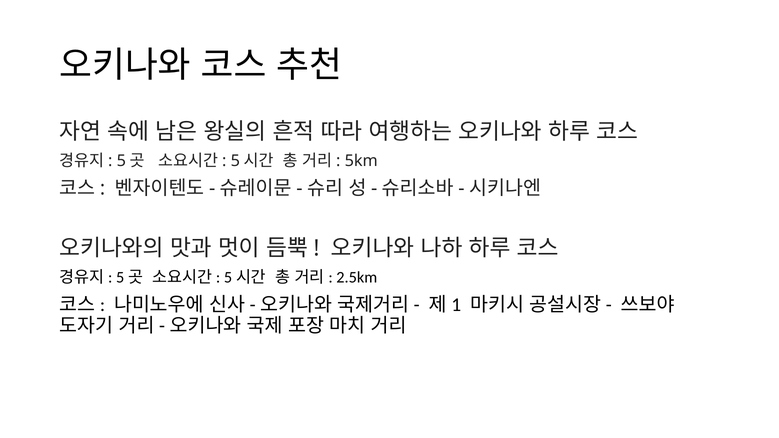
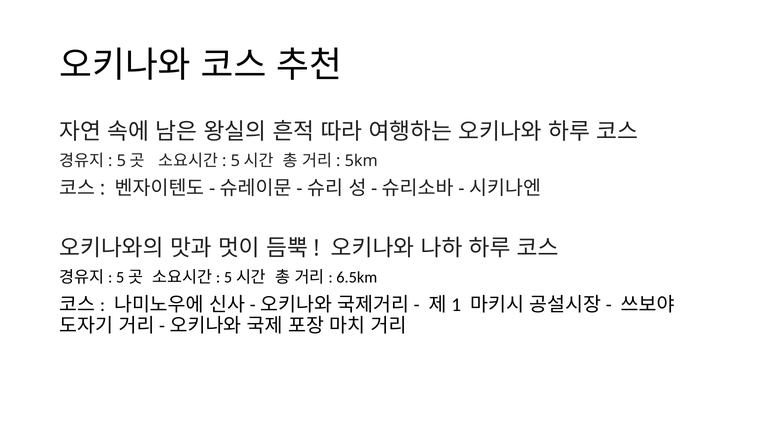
2.5km: 2.5km -> 6.5km (357, 277)
